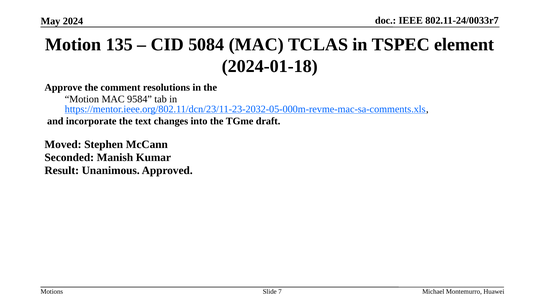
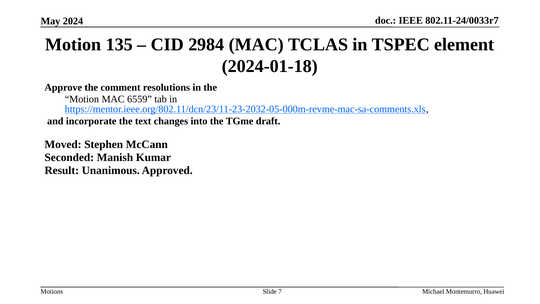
5084: 5084 -> 2984 (206, 44)
9584: 9584 -> 6559 (140, 99)
